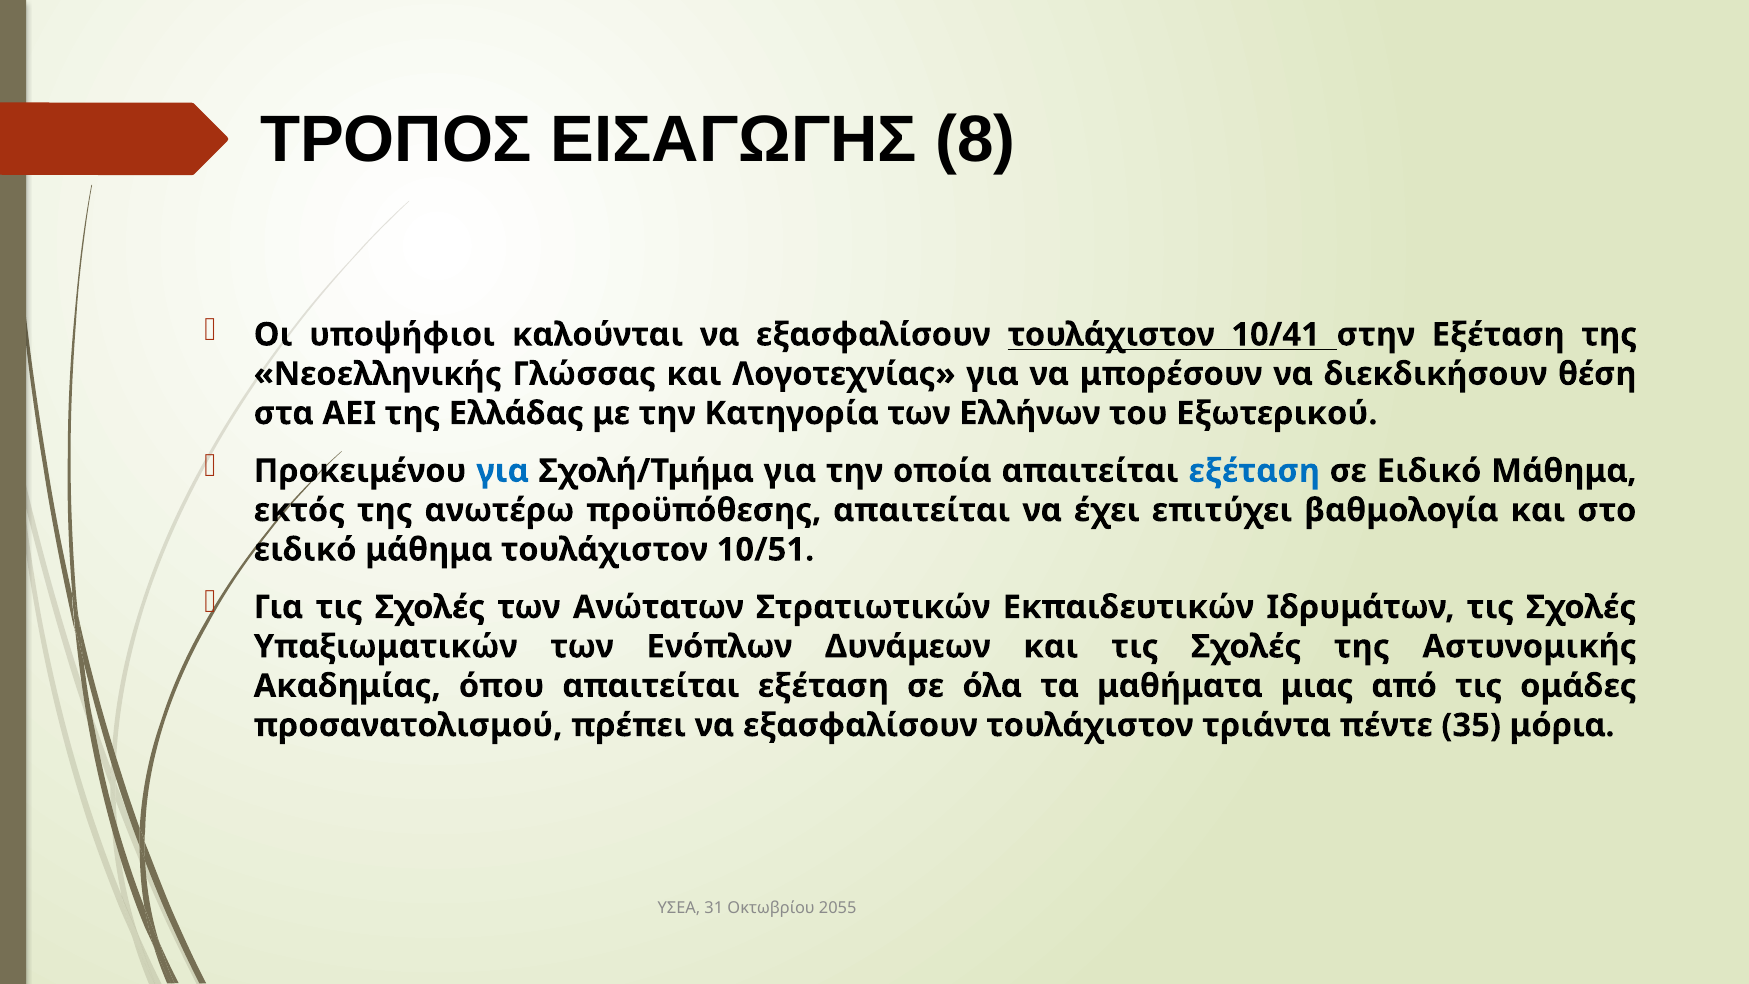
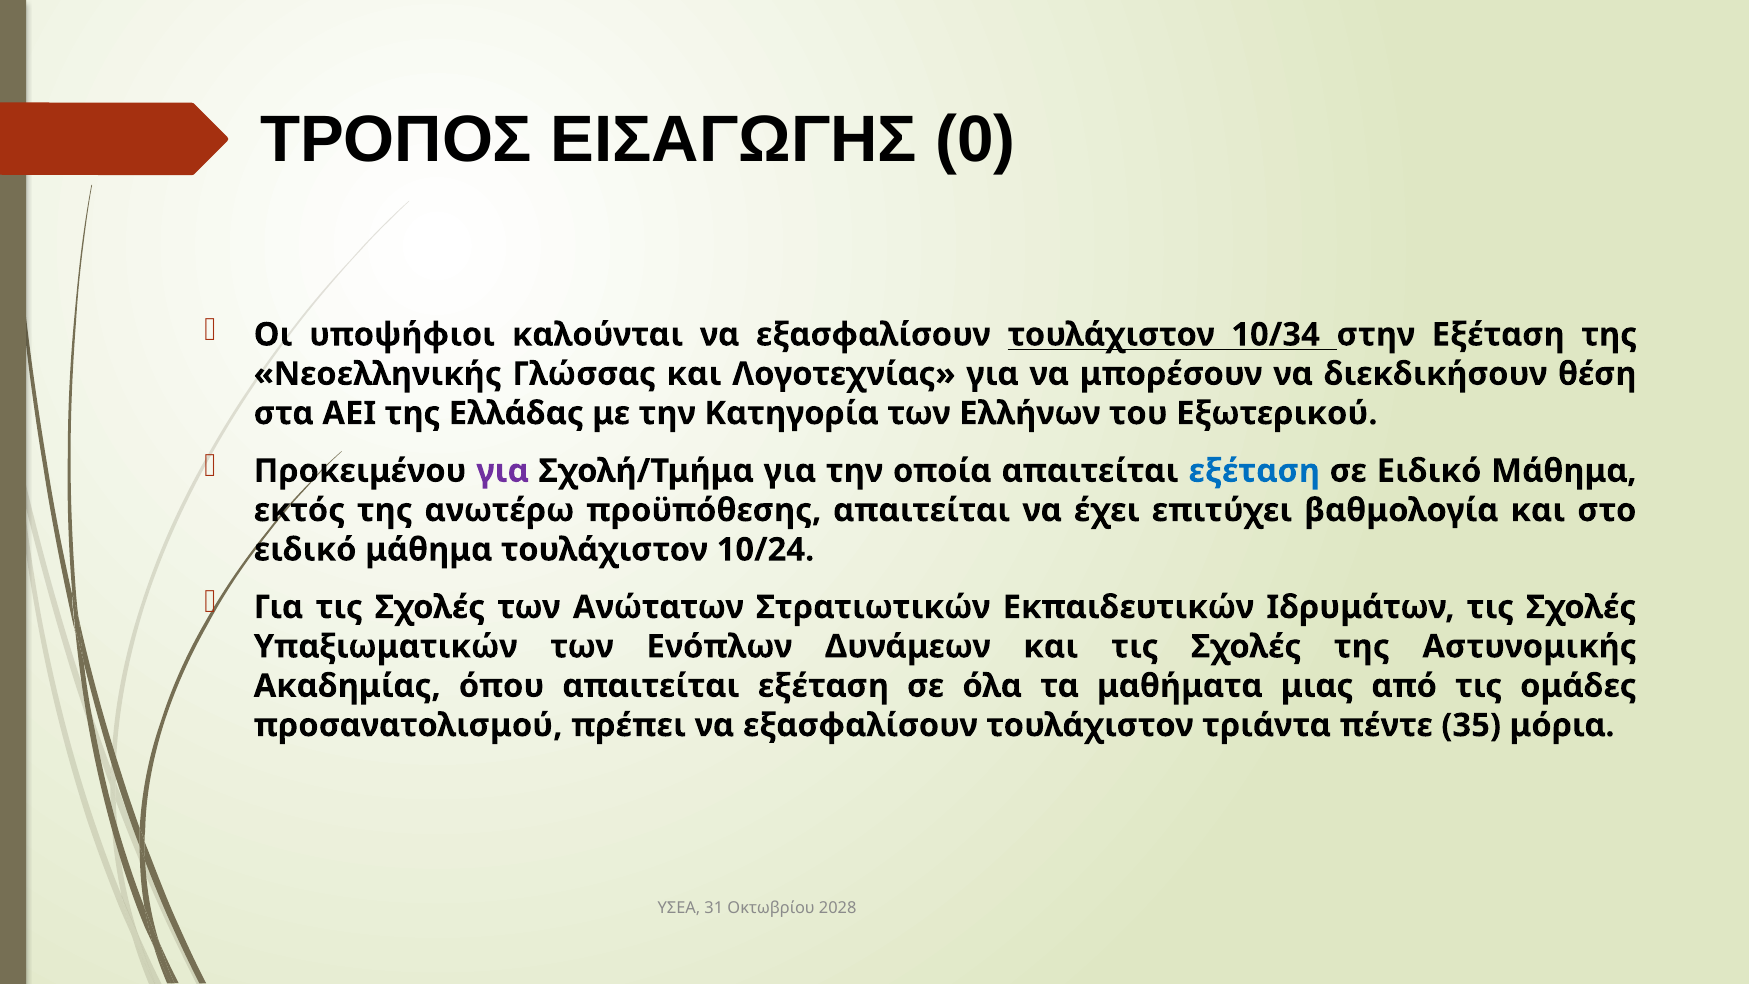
8: 8 -> 0 (975, 140)
10/41: 10/41 -> 10/34 (1276, 335)
για colour: blue -> purple (503, 471)
10/51: 10/51 -> 10/24 (765, 550)
2055: 2055 -> 2028 (838, 908)
